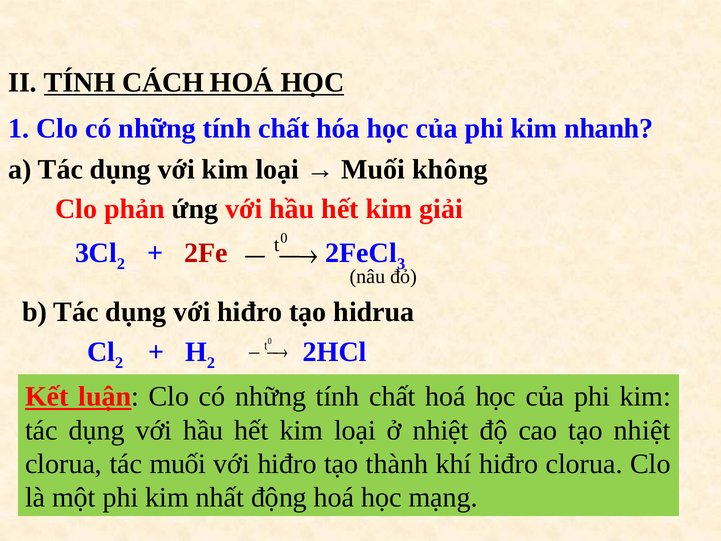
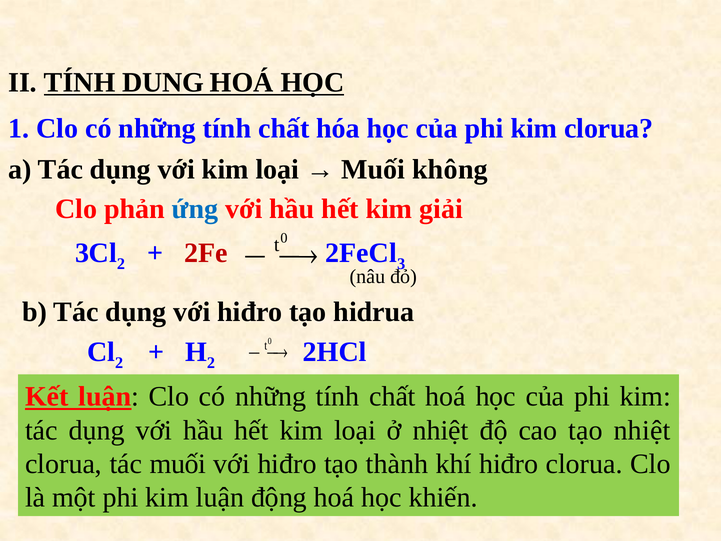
CÁCH: CÁCH -> DUNG (163, 82)
kim nhanh: nhanh -> clorua (609, 128)
ứng colour: black -> blue (195, 209)
kim nhất: nhất -> luận (220, 497)
mạng: mạng -> khiến (443, 497)
